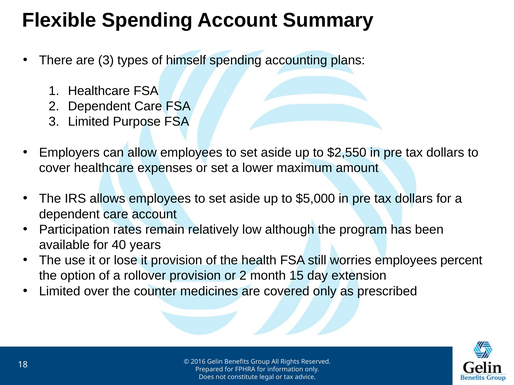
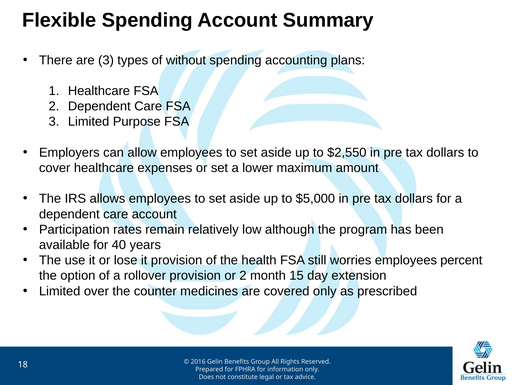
himself: himself -> without (186, 60)
